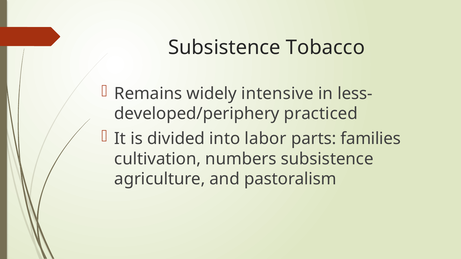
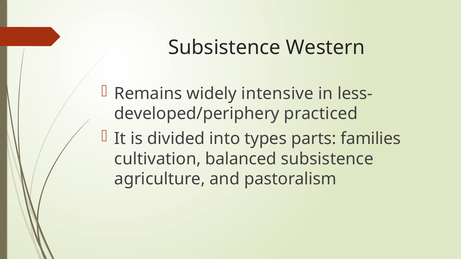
Tobacco: Tobacco -> Western (325, 47)
labor: labor -> types (266, 139)
numbers: numbers -> balanced (241, 159)
